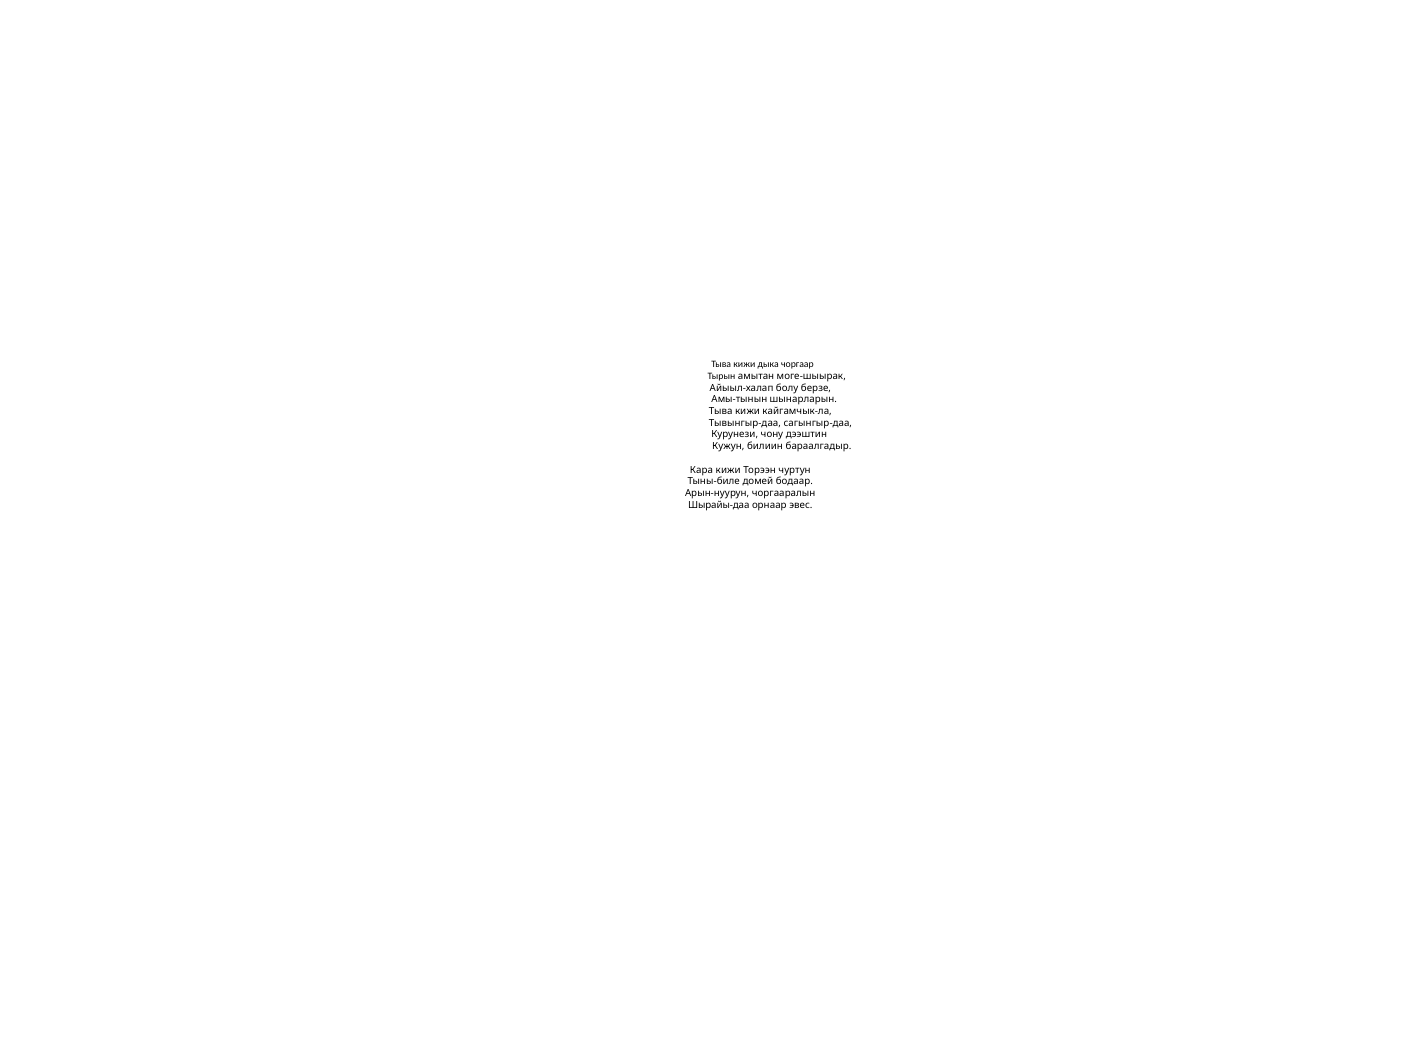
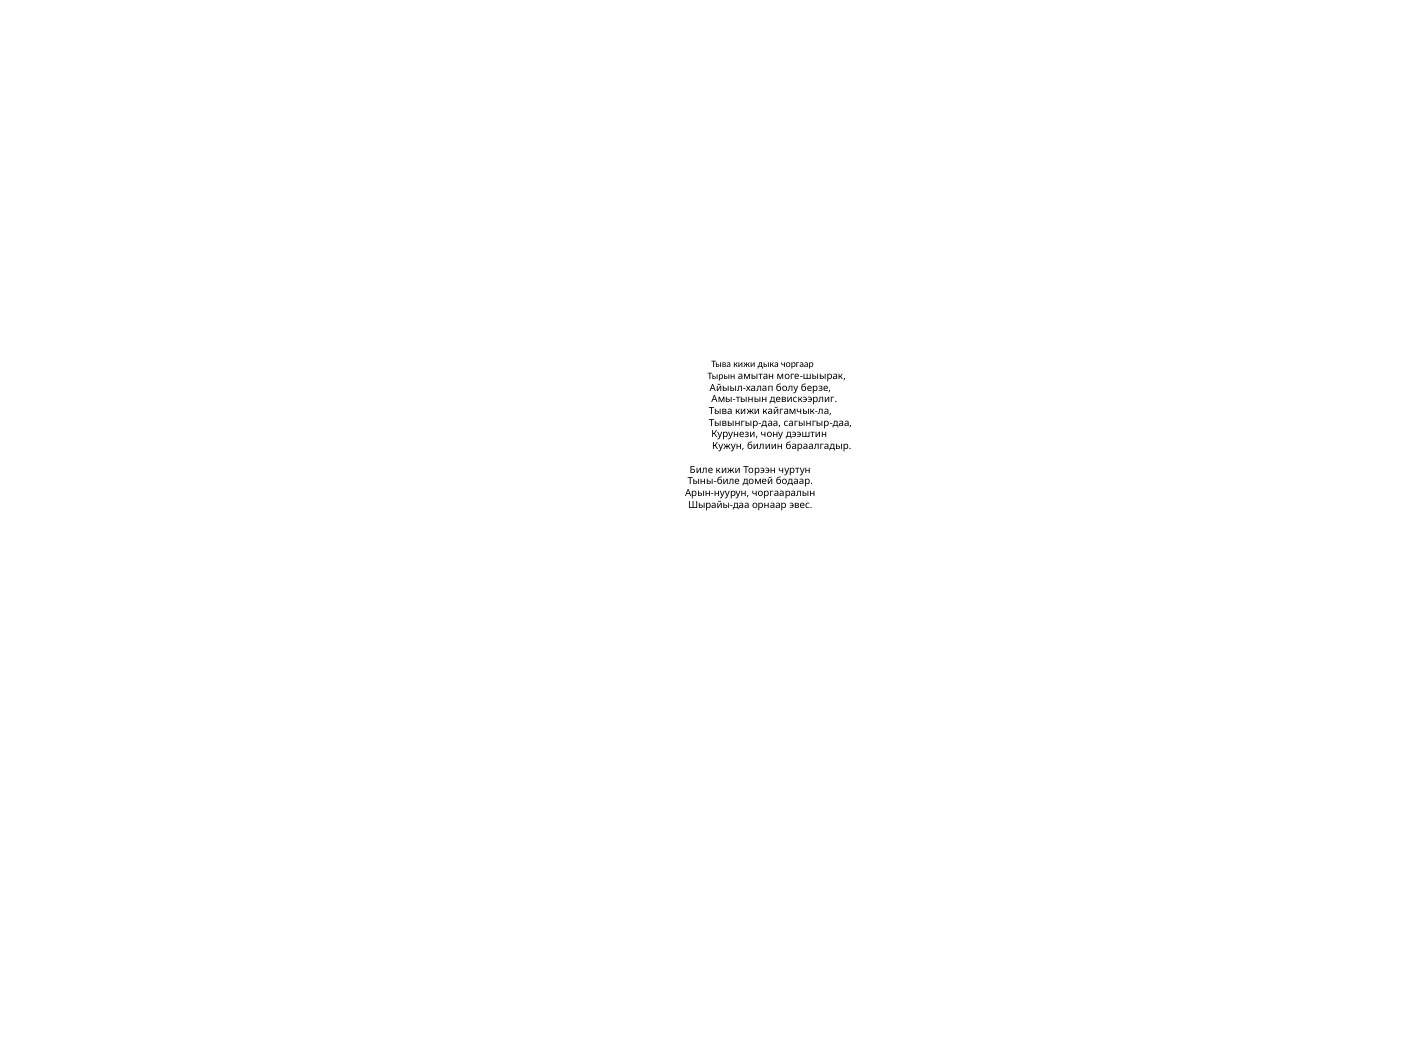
шынарларын: шынарларын -> девискээрлиг (803, 400)
Кара: Кара -> Биле (701, 470)
